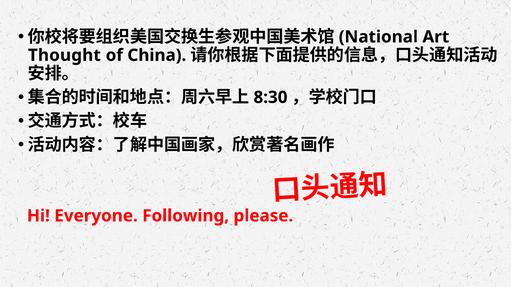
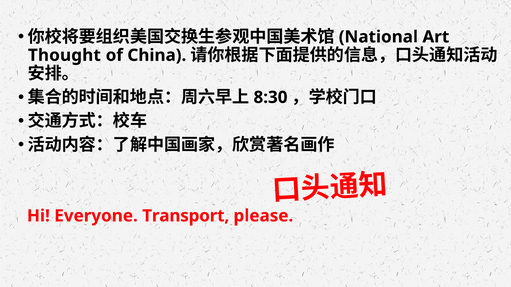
Following: Following -> Transport (186, 216)
